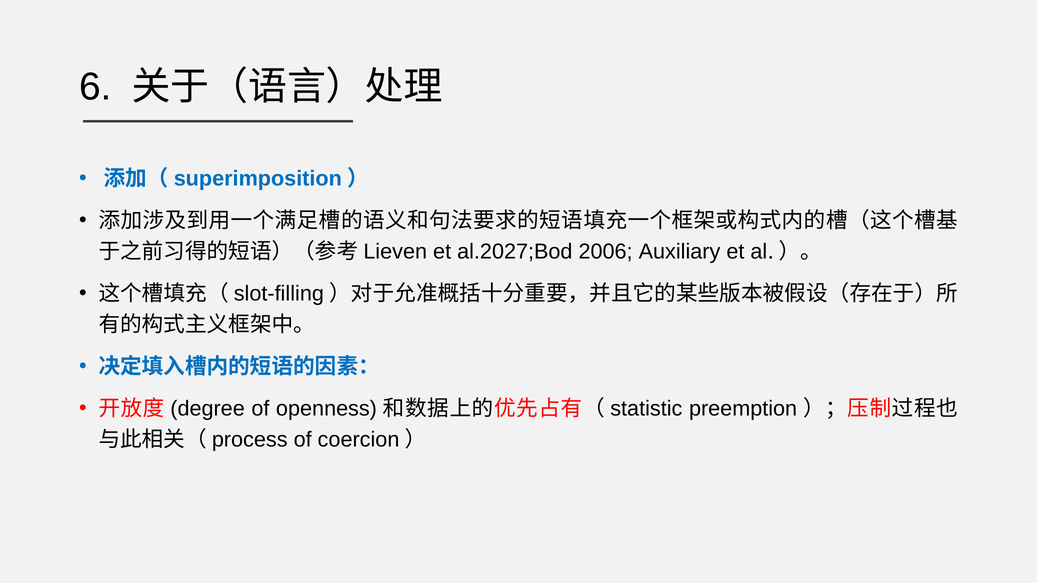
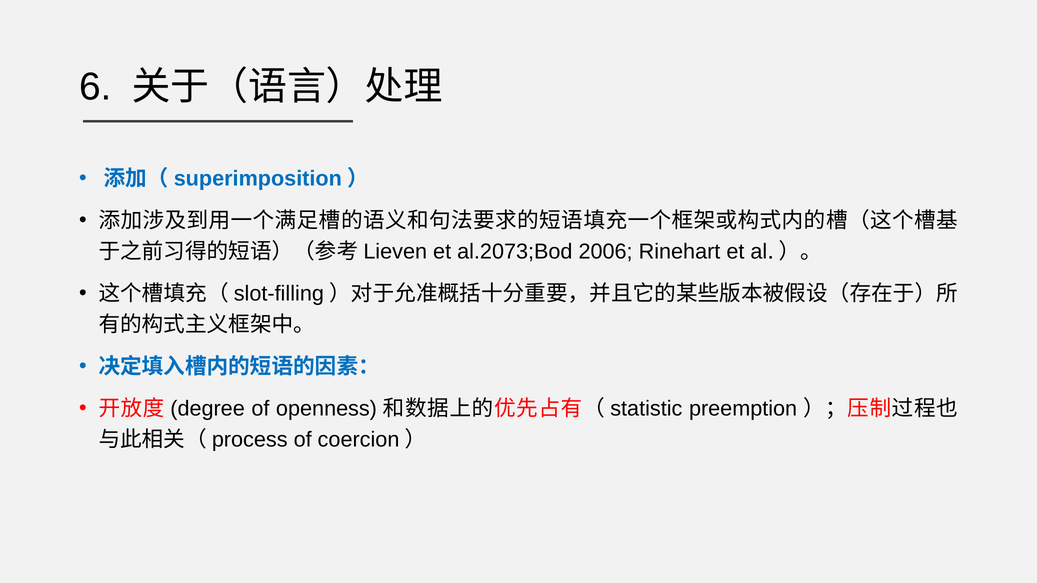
al.2027;Bod: al.2027;Bod -> al.2073;Bod (515, 252)
Auxiliary: Auxiliary -> Rinehart (679, 252)
